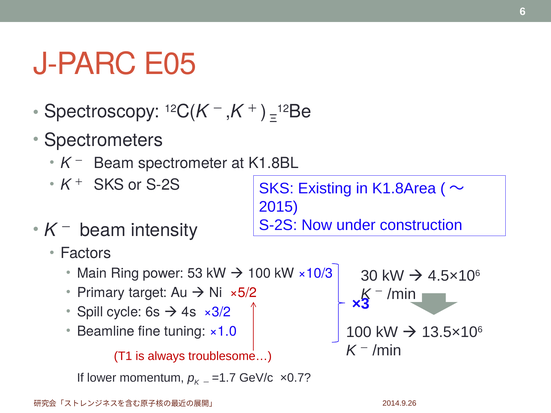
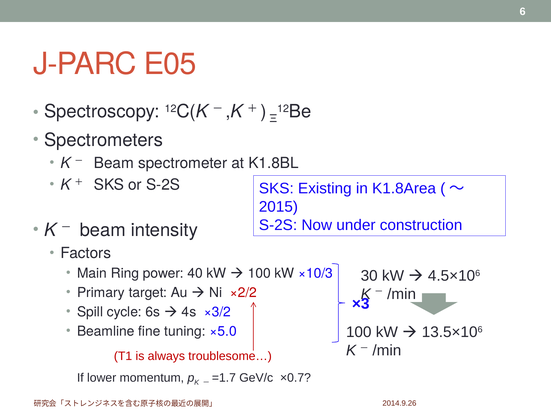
53: 53 -> 40 (195, 273)
×5/2: ×5/2 -> ×2/2 (243, 293)
×1.0: ×1.0 -> ×5.0 (223, 331)
